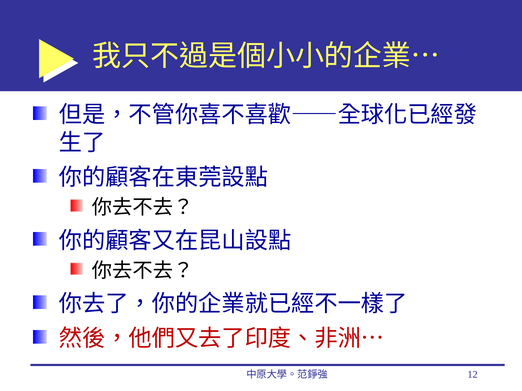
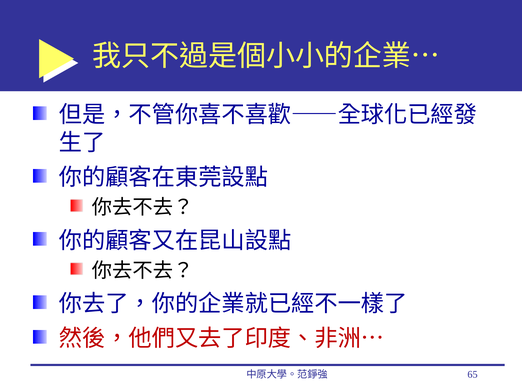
12: 12 -> 65 (473, 375)
